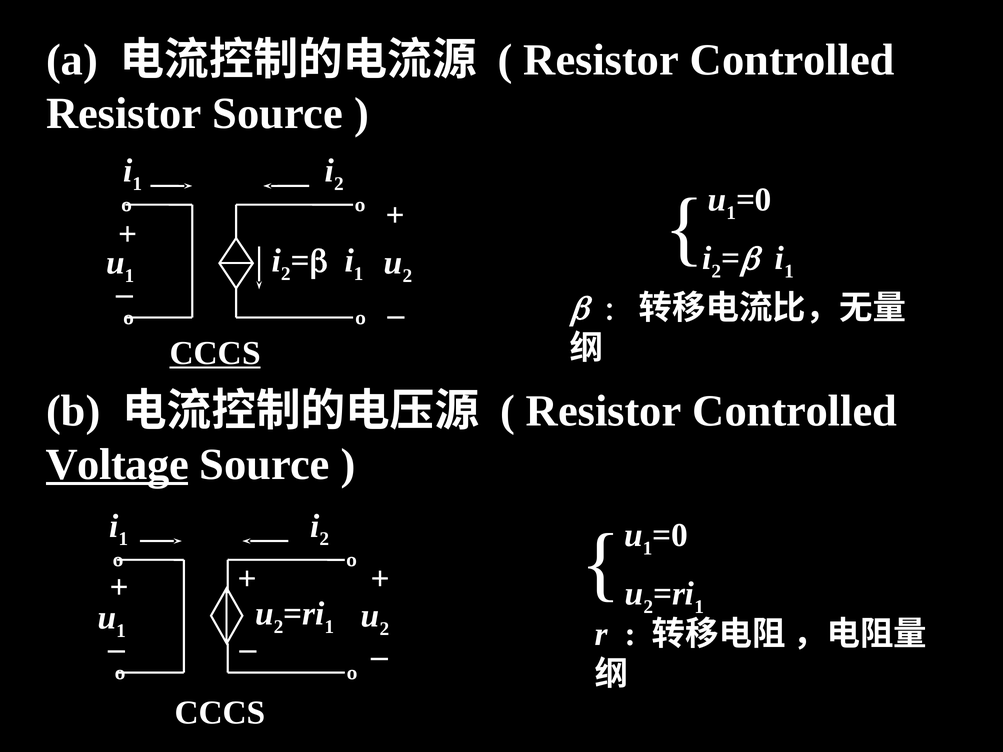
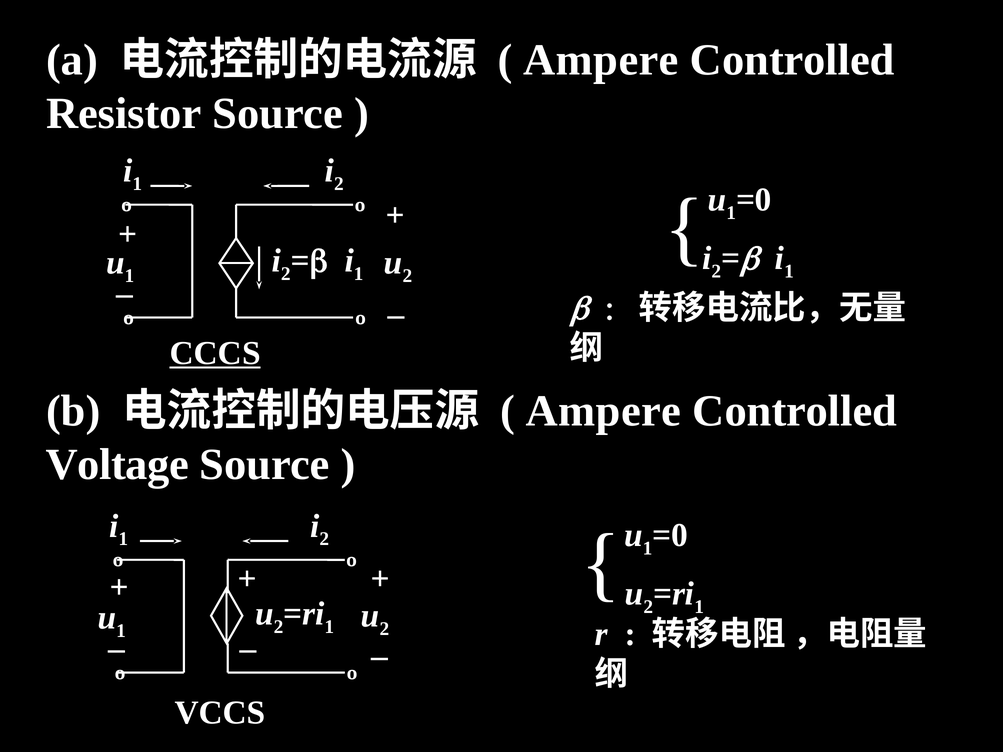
Resistor: Resistor -> Ampere (601, 60)
Resistor: Resistor -> Ampere (603, 411)
Voltage underline: present -> none (117, 464)
CCCS: CCCS -> VCCS (220, 713)
